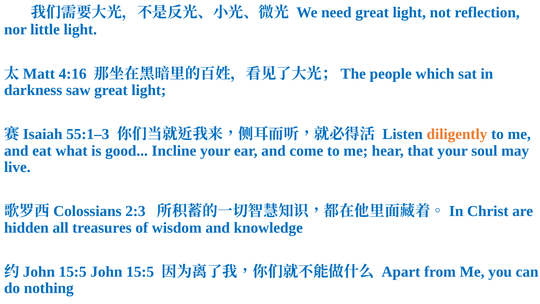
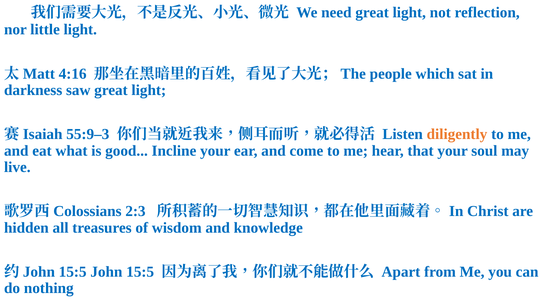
55:1–3: 55:1–3 -> 55:9–3 (88, 134)
